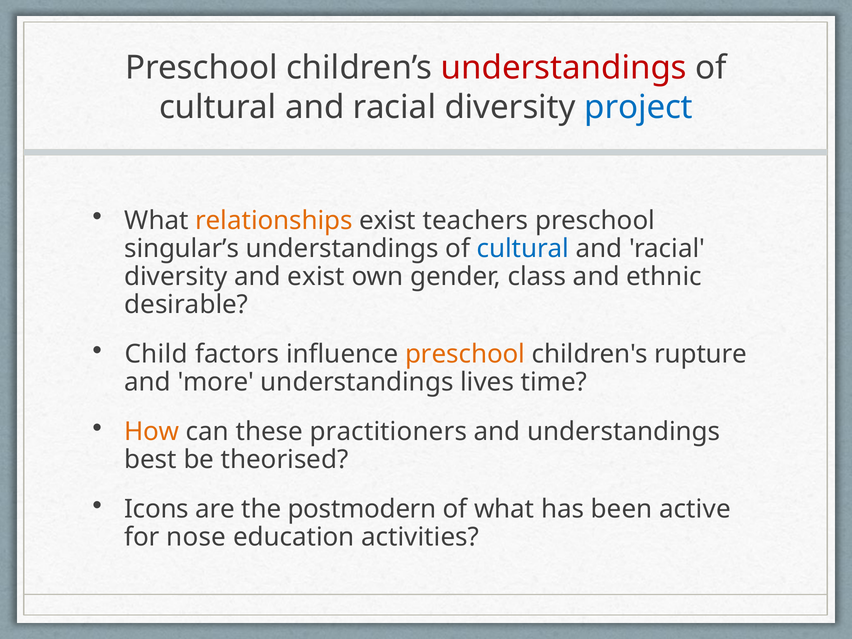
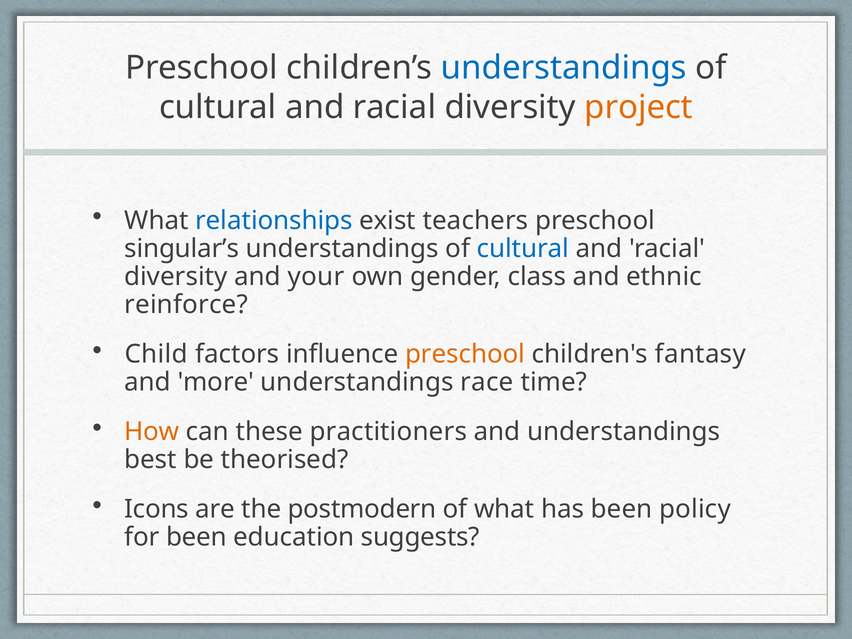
understandings colour: red -> blue (564, 68)
project colour: blue -> orange (639, 107)
relationships colour: orange -> blue (274, 221)
and exist: exist -> your (316, 277)
desirable: desirable -> reinforce (186, 305)
rupture: rupture -> fantasy (700, 354)
lives: lives -> race (487, 382)
active: active -> policy (695, 509)
for nose: nose -> been (196, 537)
activities: activities -> suggests (420, 537)
